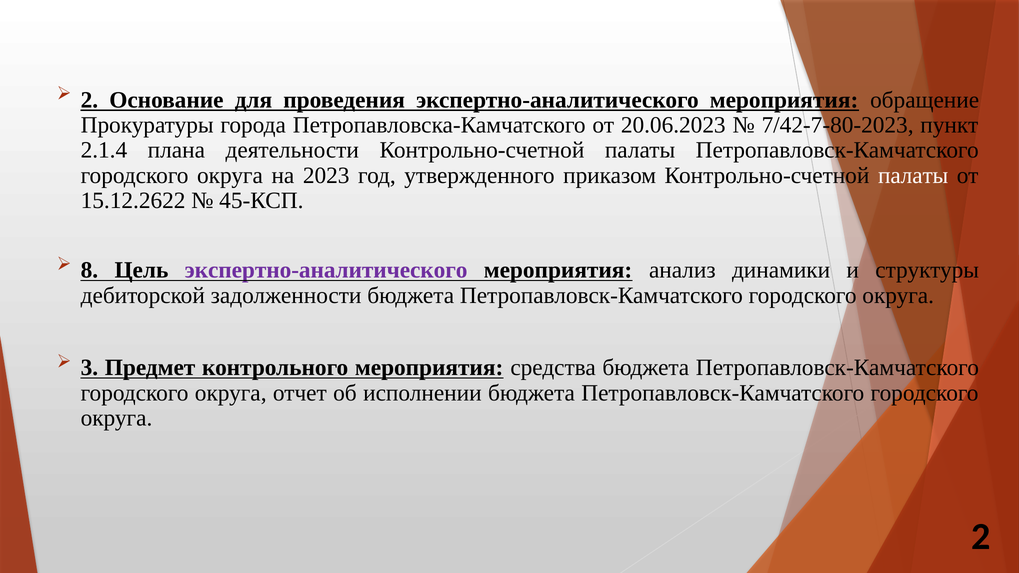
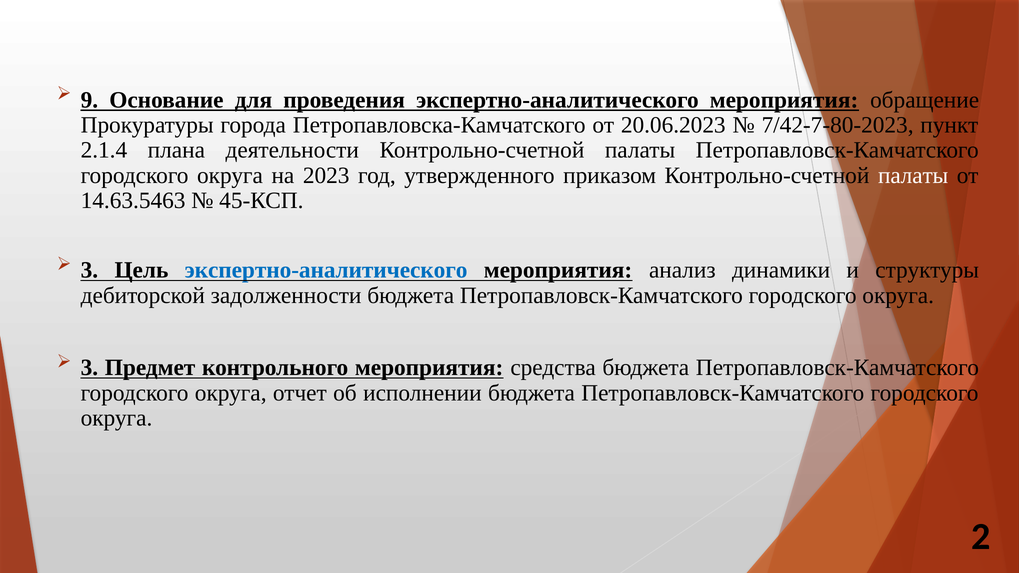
2: 2 -> 9 (89, 100)
15.12.2622: 15.12.2622 -> 14.63.5463 (133, 201)
8: 8 -> 3 (89, 270)
экспертно-аналитического colour: purple -> blue (326, 270)
